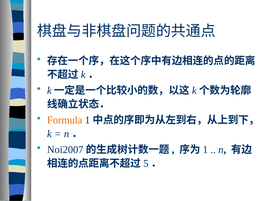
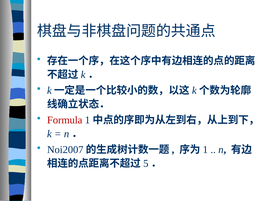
Formula colour: orange -> red (65, 120)
